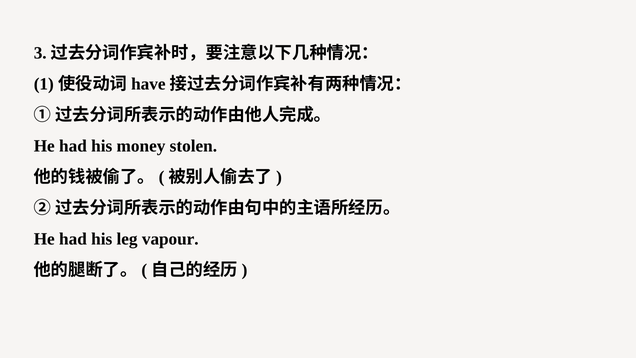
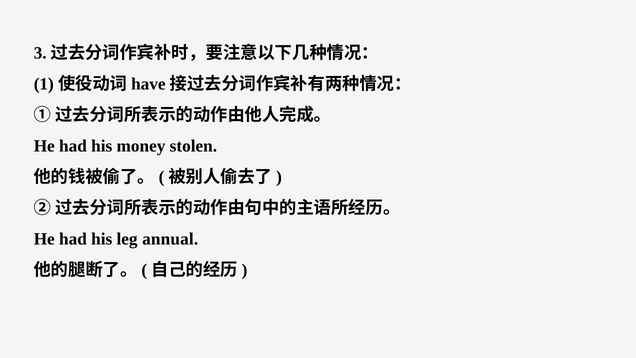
vapour: vapour -> annual (170, 239)
